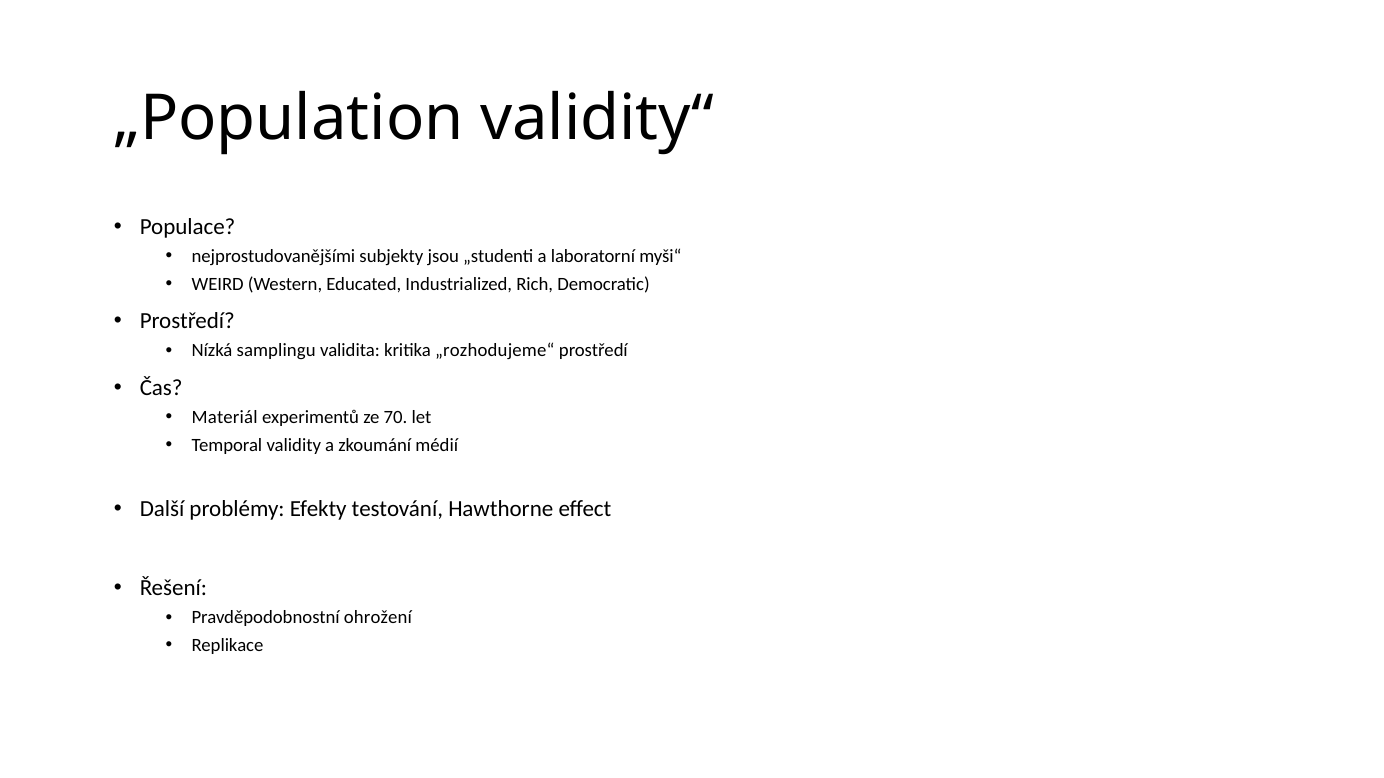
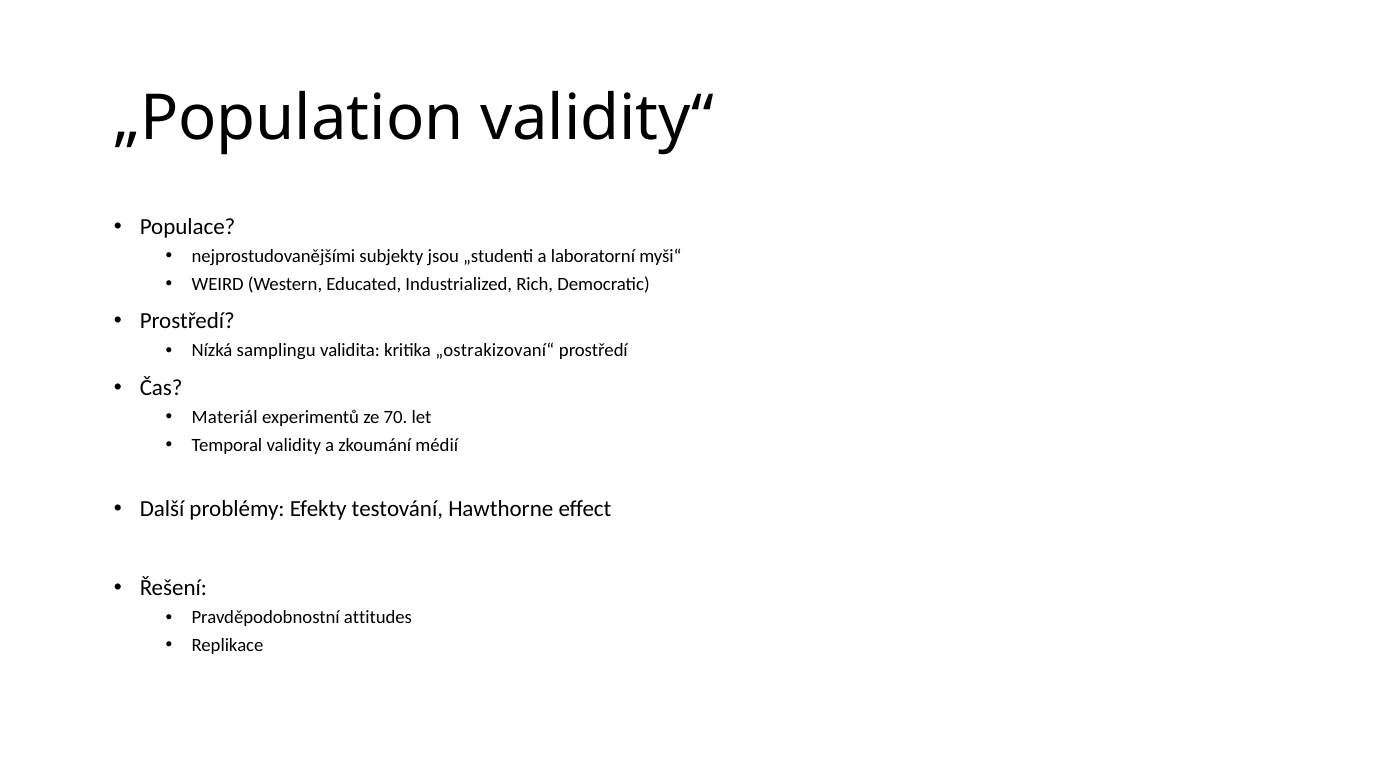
„rozhodujeme“: „rozhodujeme“ -> „ostrakizovaní“ (495, 351)
ohrožení: ohrožení -> attitudes (378, 618)
